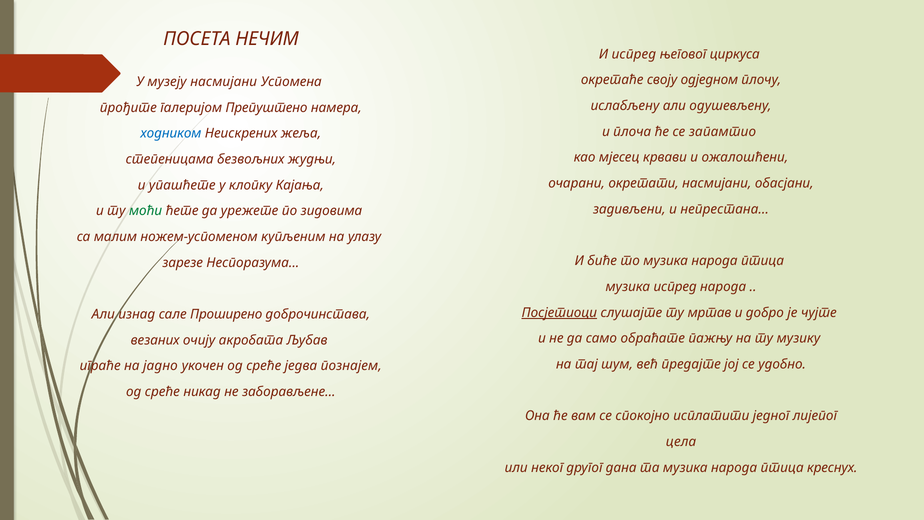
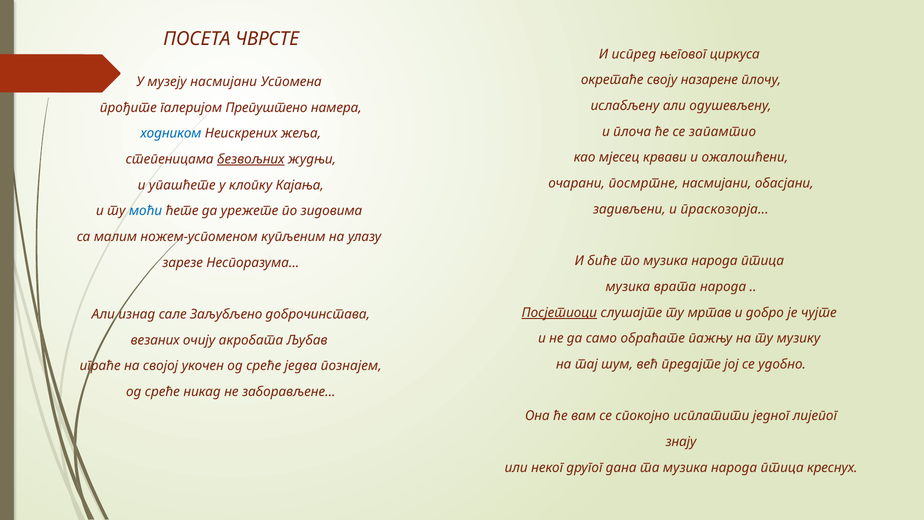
НЕЧИМ: НЕЧИМ -> ЧВРСТЕ (267, 39)
одједном: одједном -> назарене (709, 80)
безвољних underline: none -> present (251, 159)
окретати: окретати -> посмртне (643, 183)
непрестана: непрестана -> праскозорја (725, 209)
моћи colour: green -> blue (146, 211)
музика испред: испред -> врата (675, 287)
Проширено: Проширено -> Заљубљено (226, 314)
јадно: јадно -> својој (161, 366)
цела: цела -> знају (681, 442)
